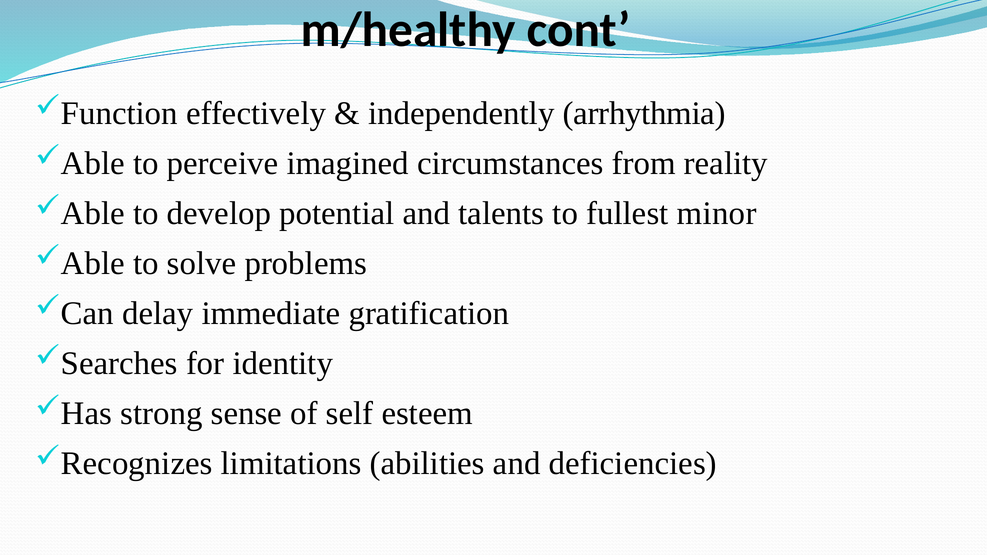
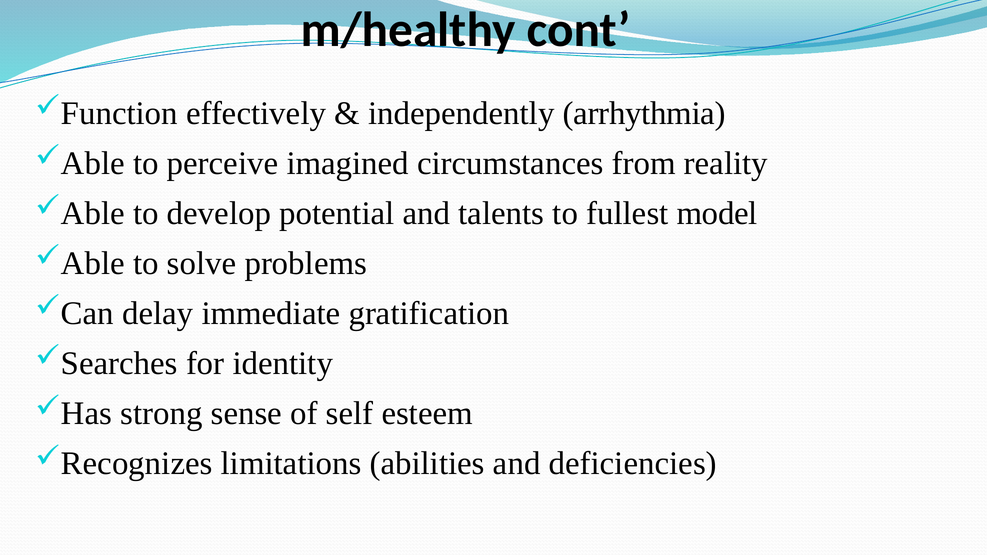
minor: minor -> model (717, 213)
